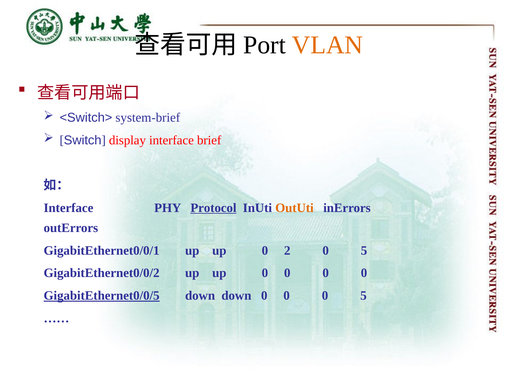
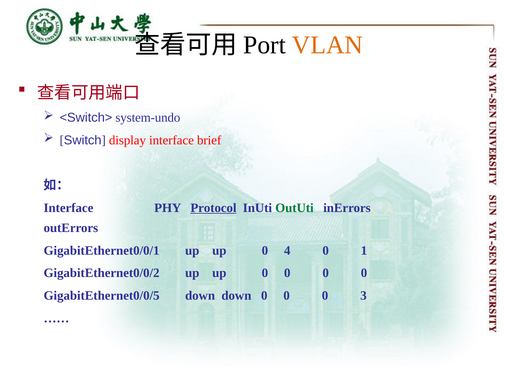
system-brief: system-brief -> system-undo (148, 118)
OutUti colour: orange -> green (294, 208)
2: 2 -> 4 (287, 250)
5: 5 -> 1 (364, 250)
GigabitEthernet0/0/5 underline: present -> none (102, 295)
0 0 5: 5 -> 3 (363, 295)
